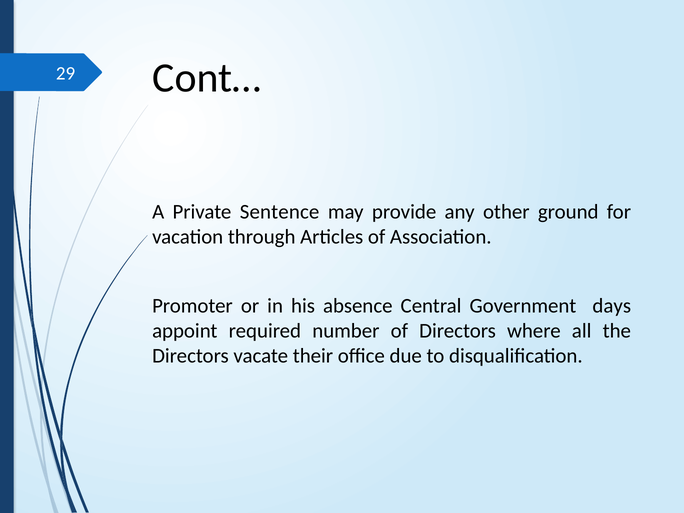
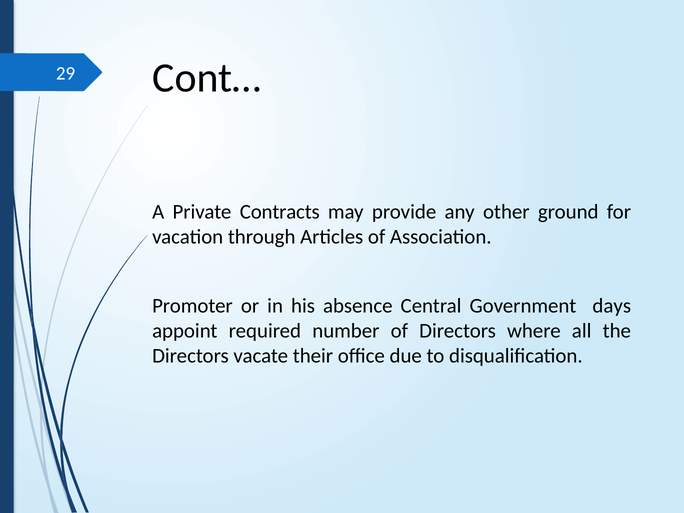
Sentence: Sentence -> Contracts (280, 212)
